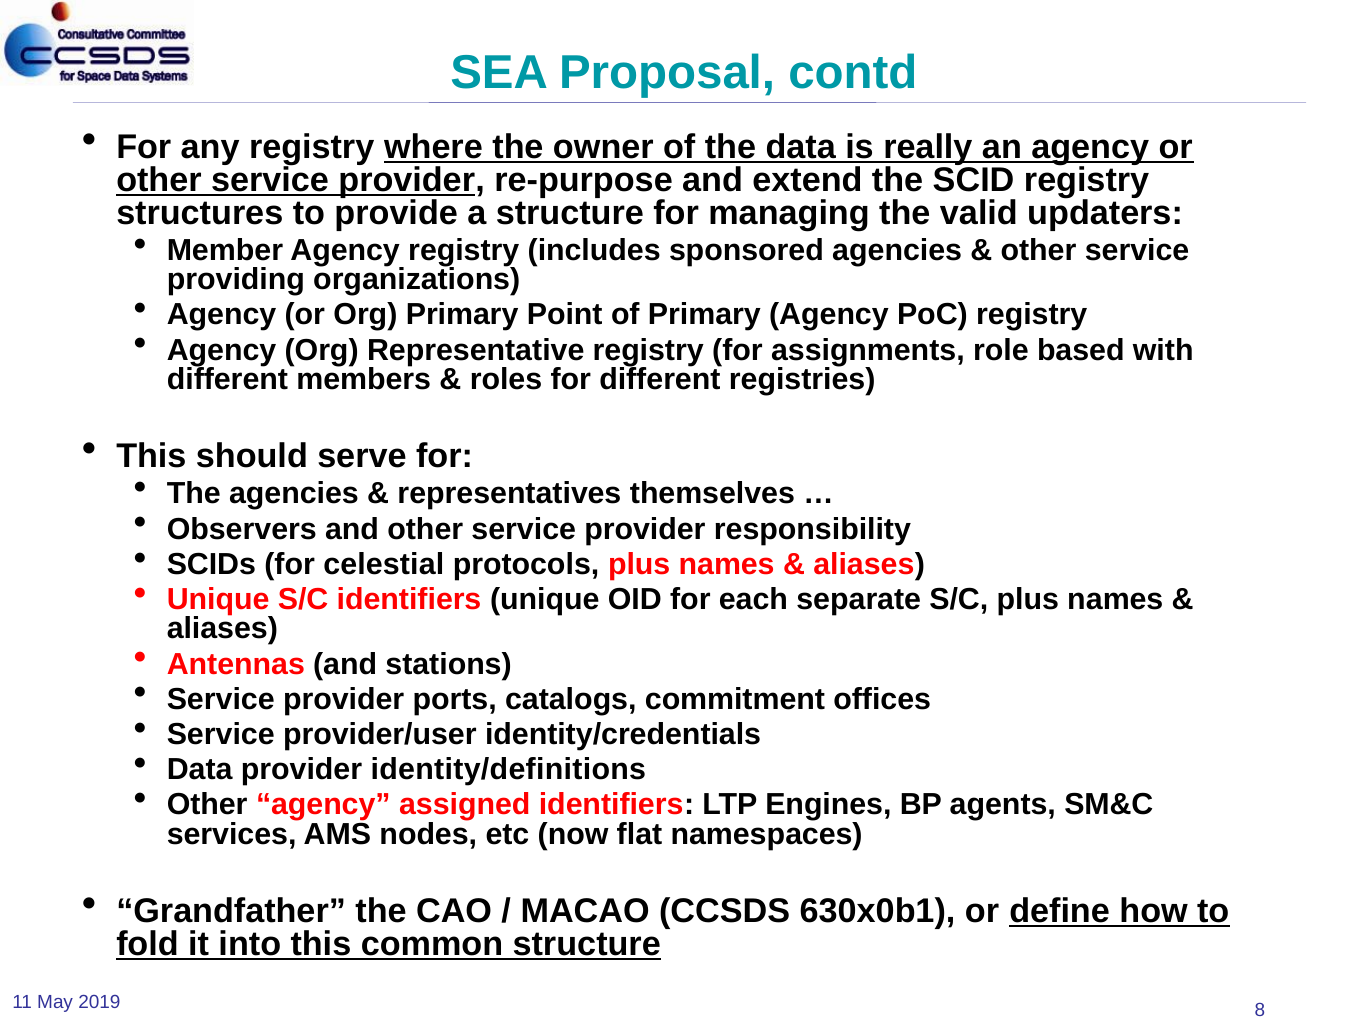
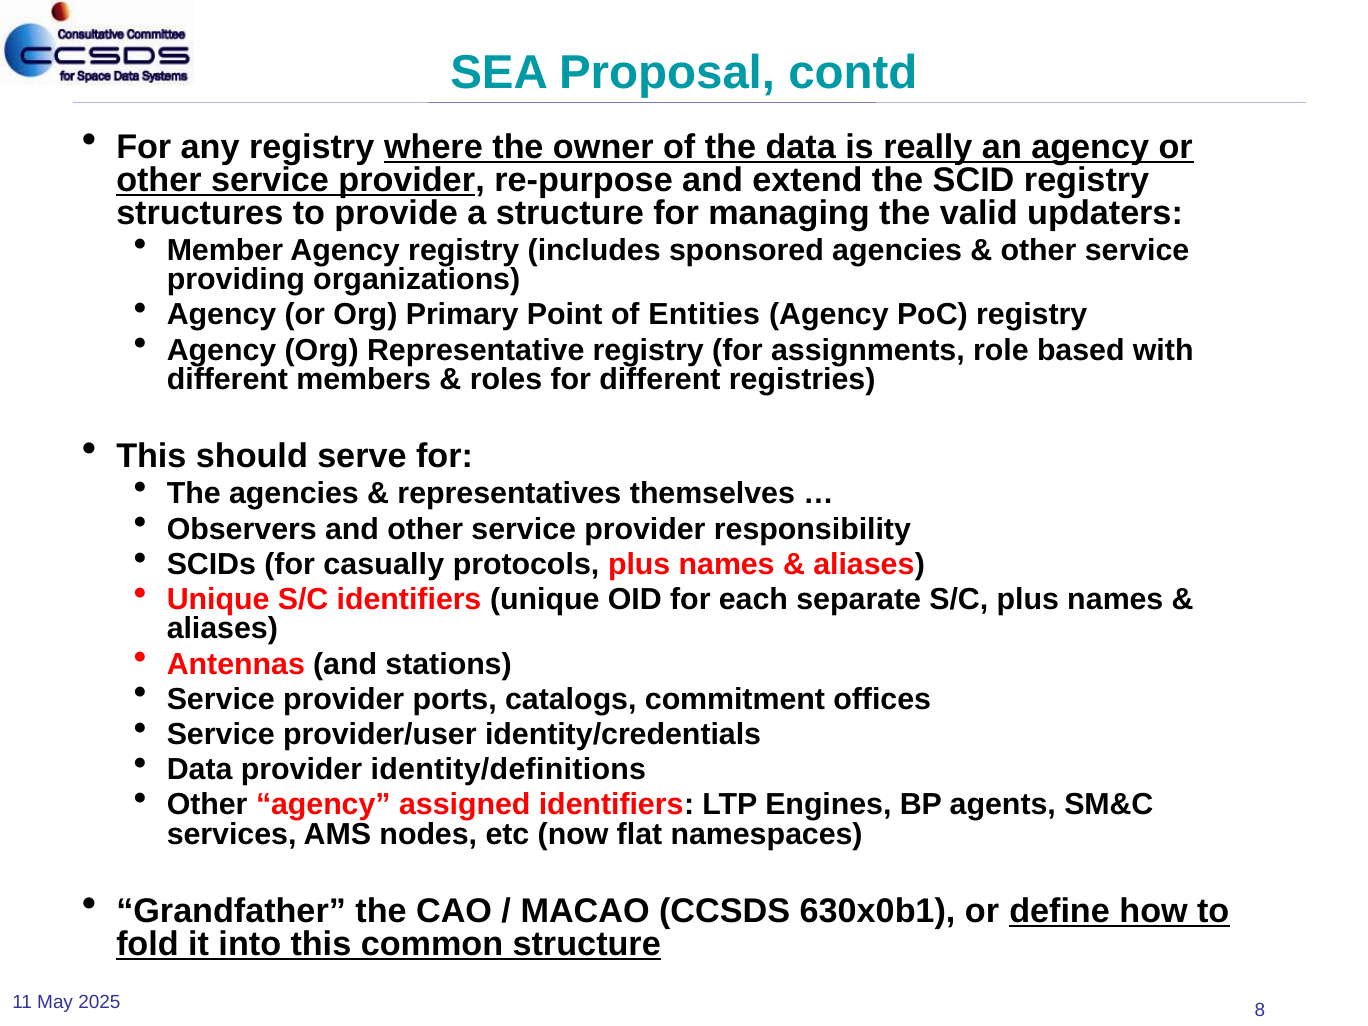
of Primary: Primary -> Entities (704, 315)
celestial: celestial -> casually (384, 564)
2019: 2019 -> 2025 (99, 1002)
